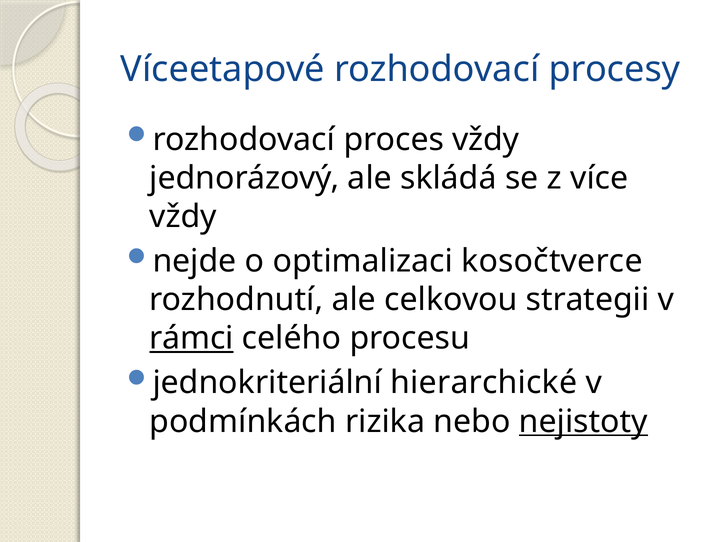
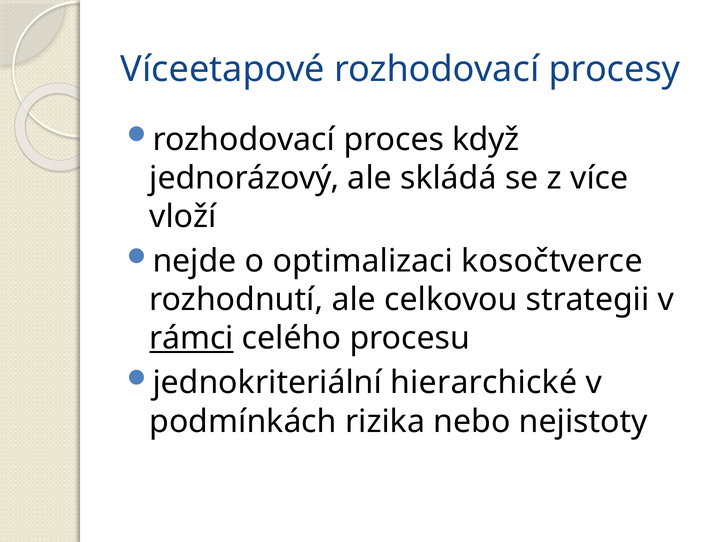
proces vždy: vždy -> když (486, 139)
vždy: vždy -> vloží (183, 216)
nejistoty underline: present -> none (583, 421)
